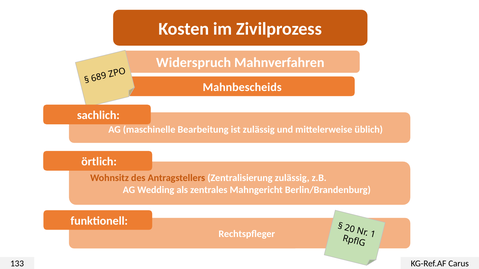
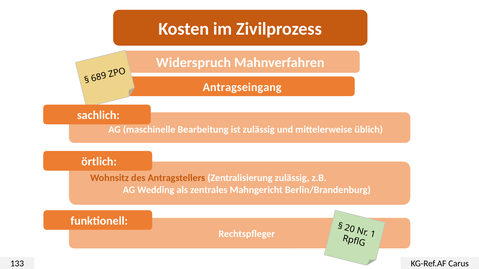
Mahnbescheids: Mahnbescheids -> Antragseingang (242, 87)
